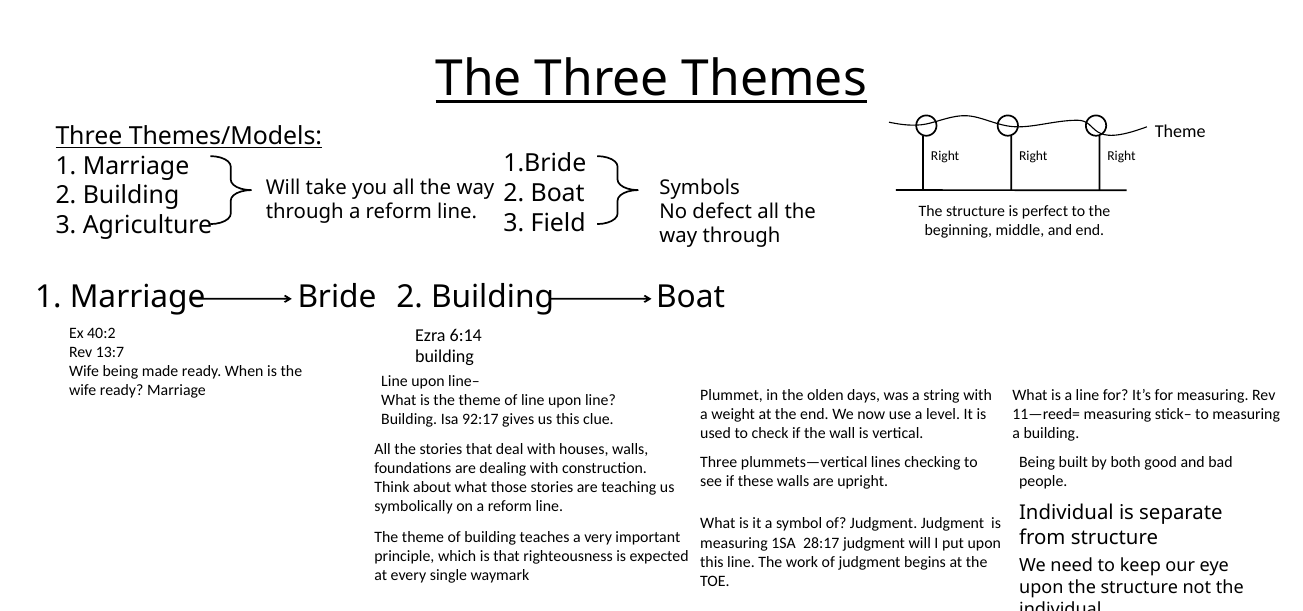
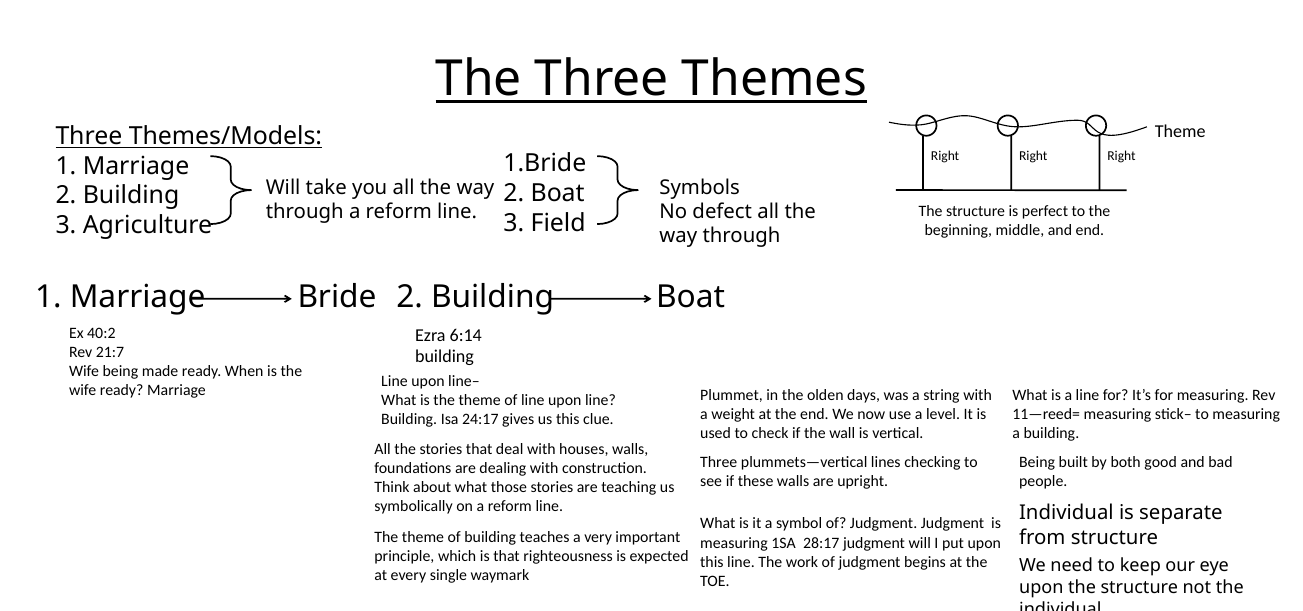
13:7: 13:7 -> 21:7 (110, 353)
92:17: 92:17 -> 24:17 (480, 419)
